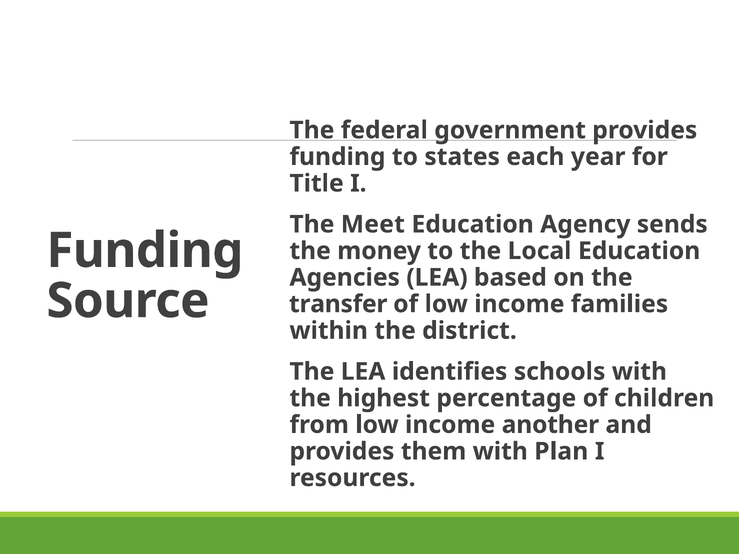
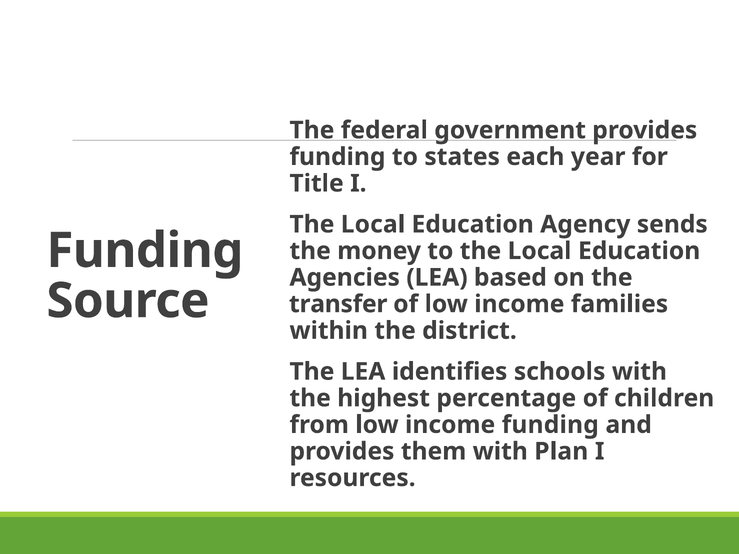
Meet: Meet -> Local (373, 224)
income another: another -> funding (550, 425)
